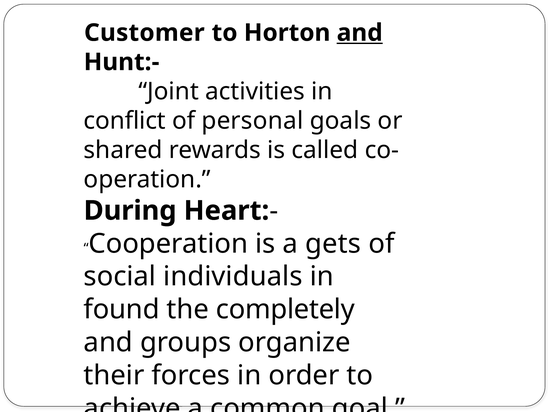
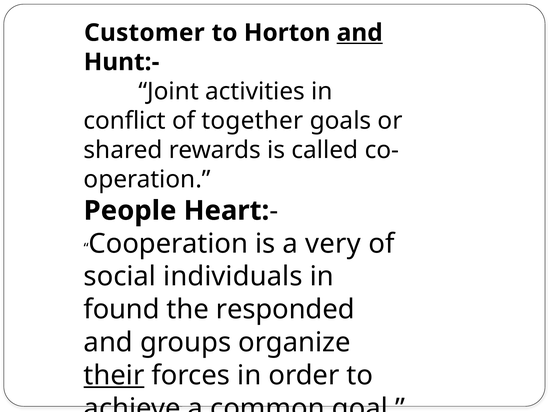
personal: personal -> together (252, 121)
During: During -> People (130, 211)
gets: gets -> very (333, 243)
completely: completely -> responded (285, 309)
their underline: none -> present (114, 375)
